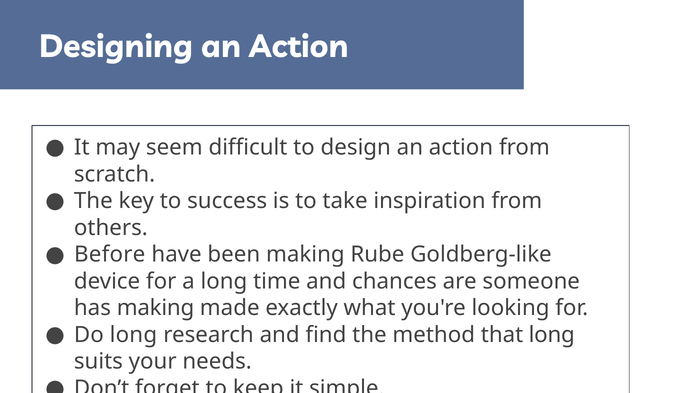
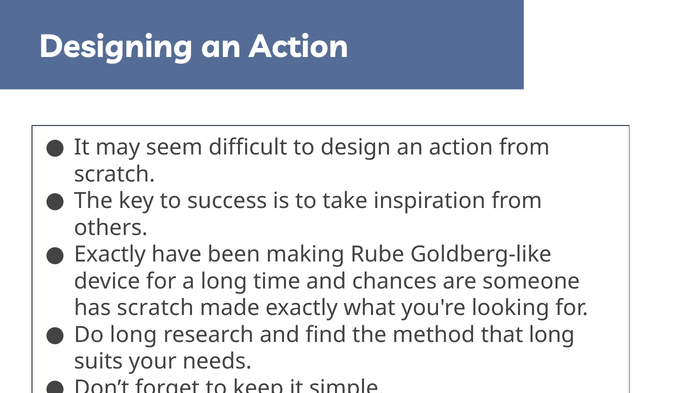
Before: Before -> Exactly (110, 255)
has making: making -> scratch (155, 308)
